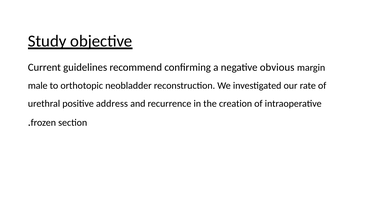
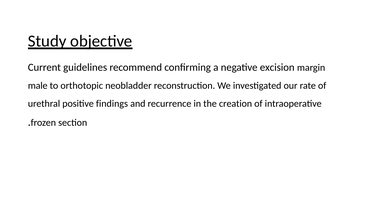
obvious: obvious -> excision (277, 67)
address: address -> findings (112, 103)
